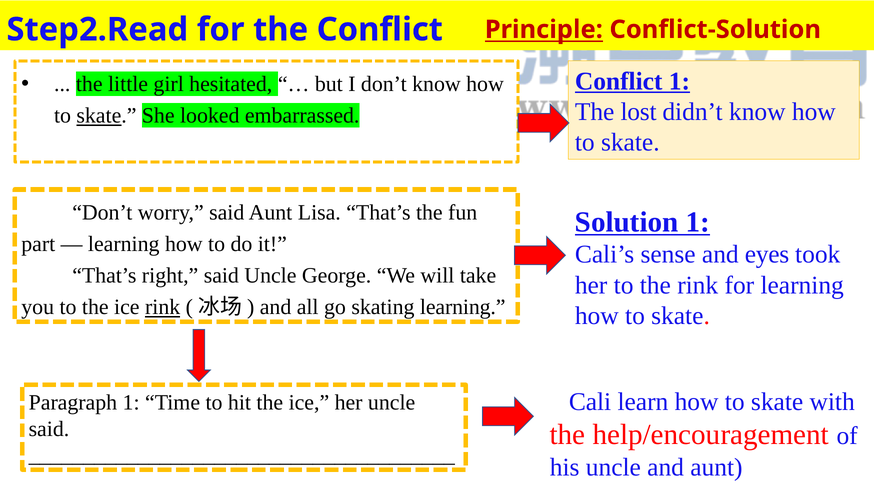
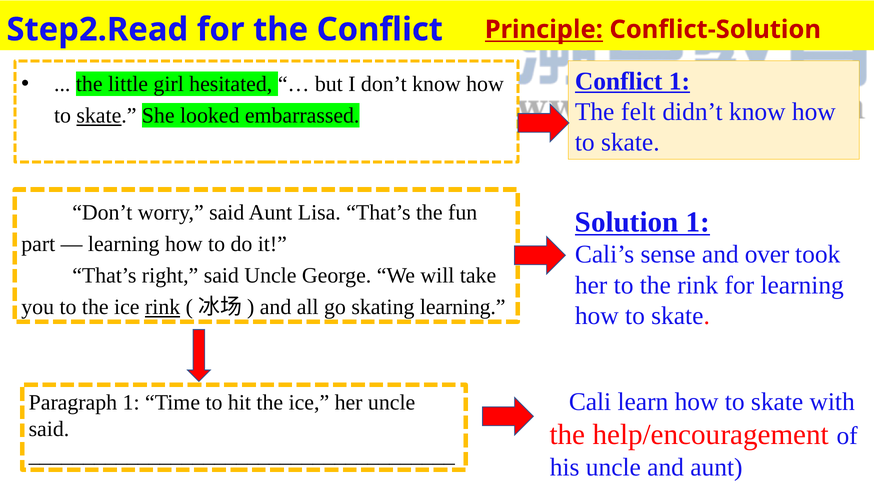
lost: lost -> felt (638, 112)
eyes: eyes -> over (767, 254)
